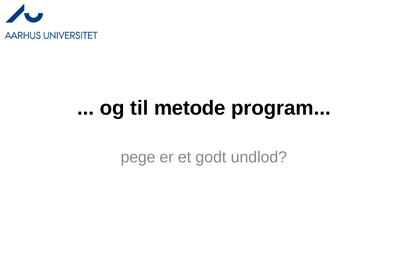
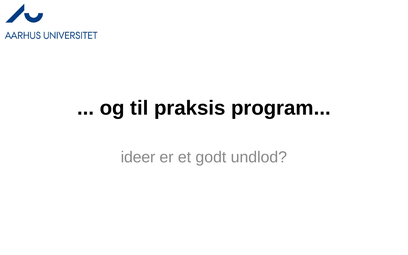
metode: metode -> praksis (190, 108)
pege: pege -> ideer (138, 157)
